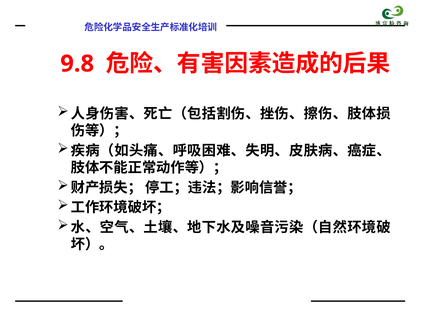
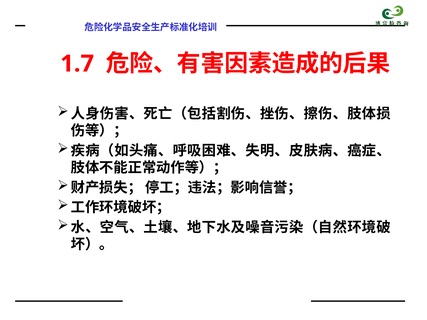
9.8: 9.8 -> 1.7 (77, 64)
